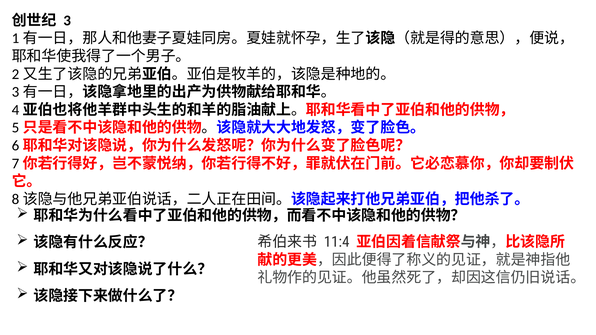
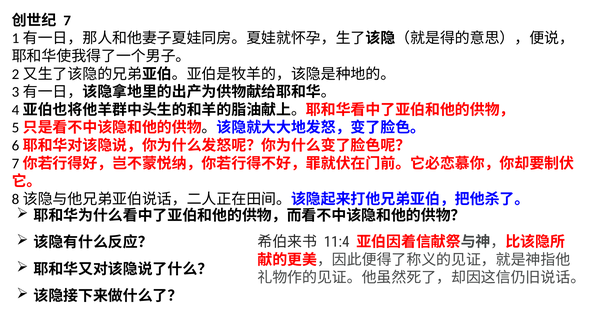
3: 3 -> 7 (67, 21)
